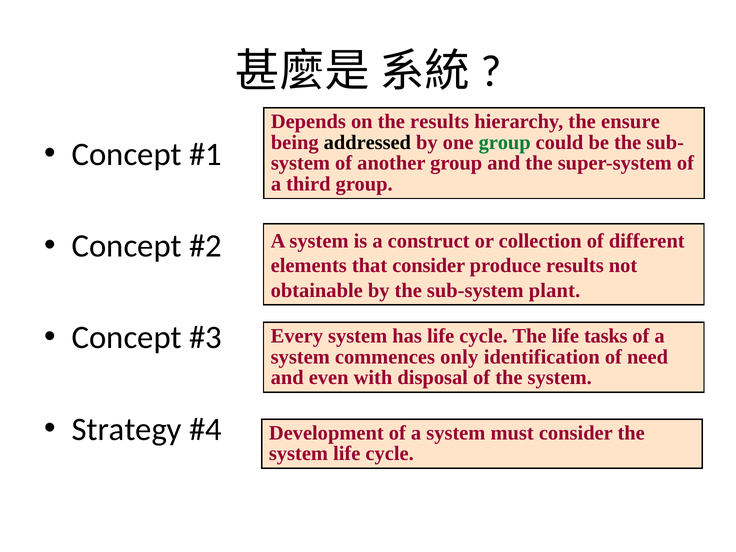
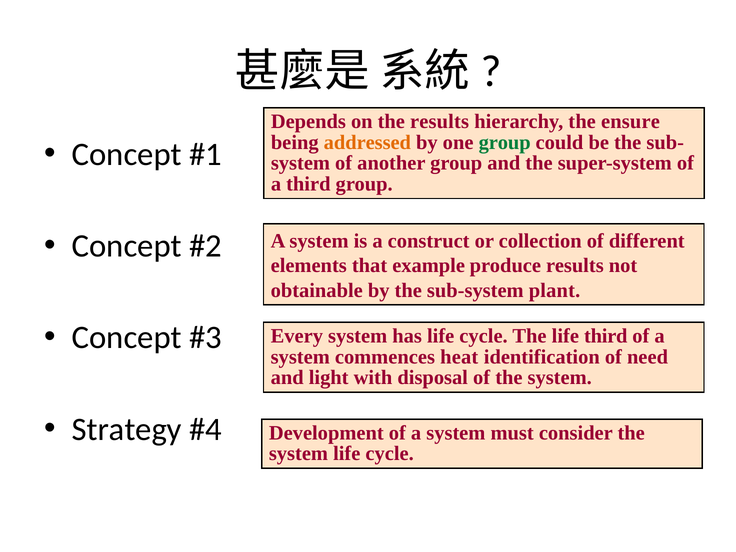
addressed colour: black -> orange (367, 142)
that consider: consider -> example (429, 266)
life tasks: tasks -> third (606, 336)
only: only -> heat (459, 357)
even: even -> light (329, 378)
